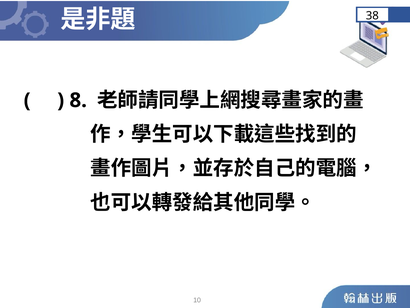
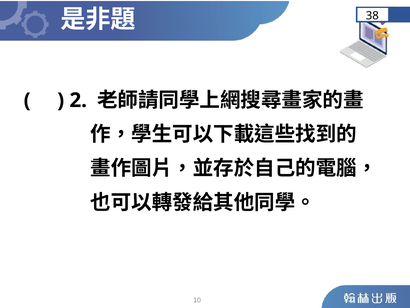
8: 8 -> 2 (78, 100)
